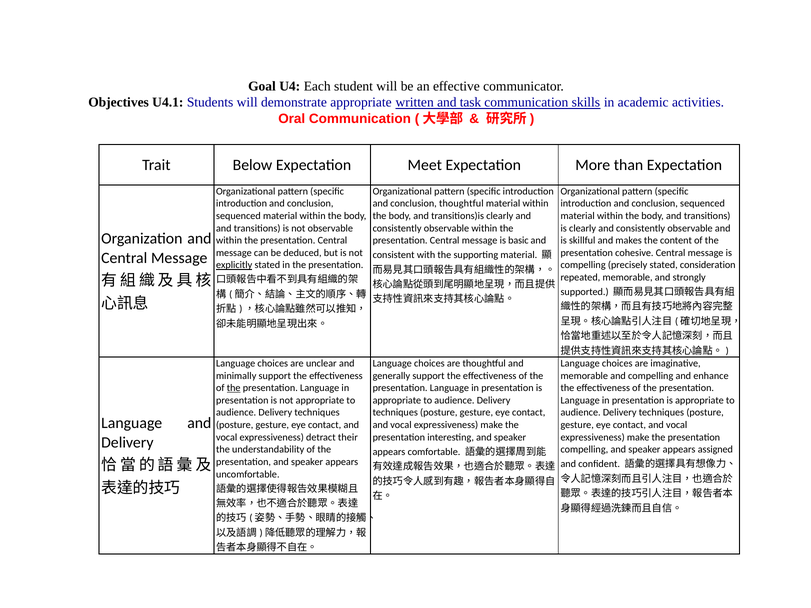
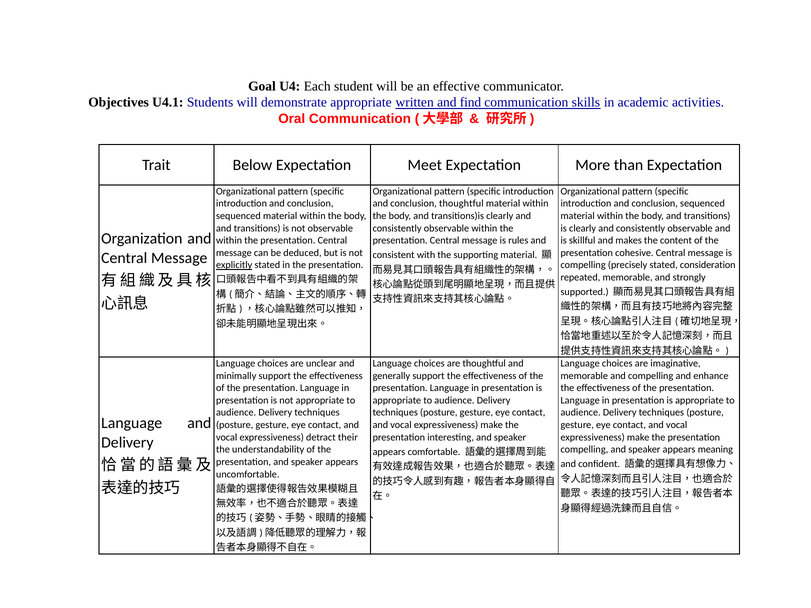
task: task -> find (471, 102)
basic: basic -> rules (518, 241)
the underline: present -> none (234, 388)
assigned: assigned -> meaning (715, 450)
